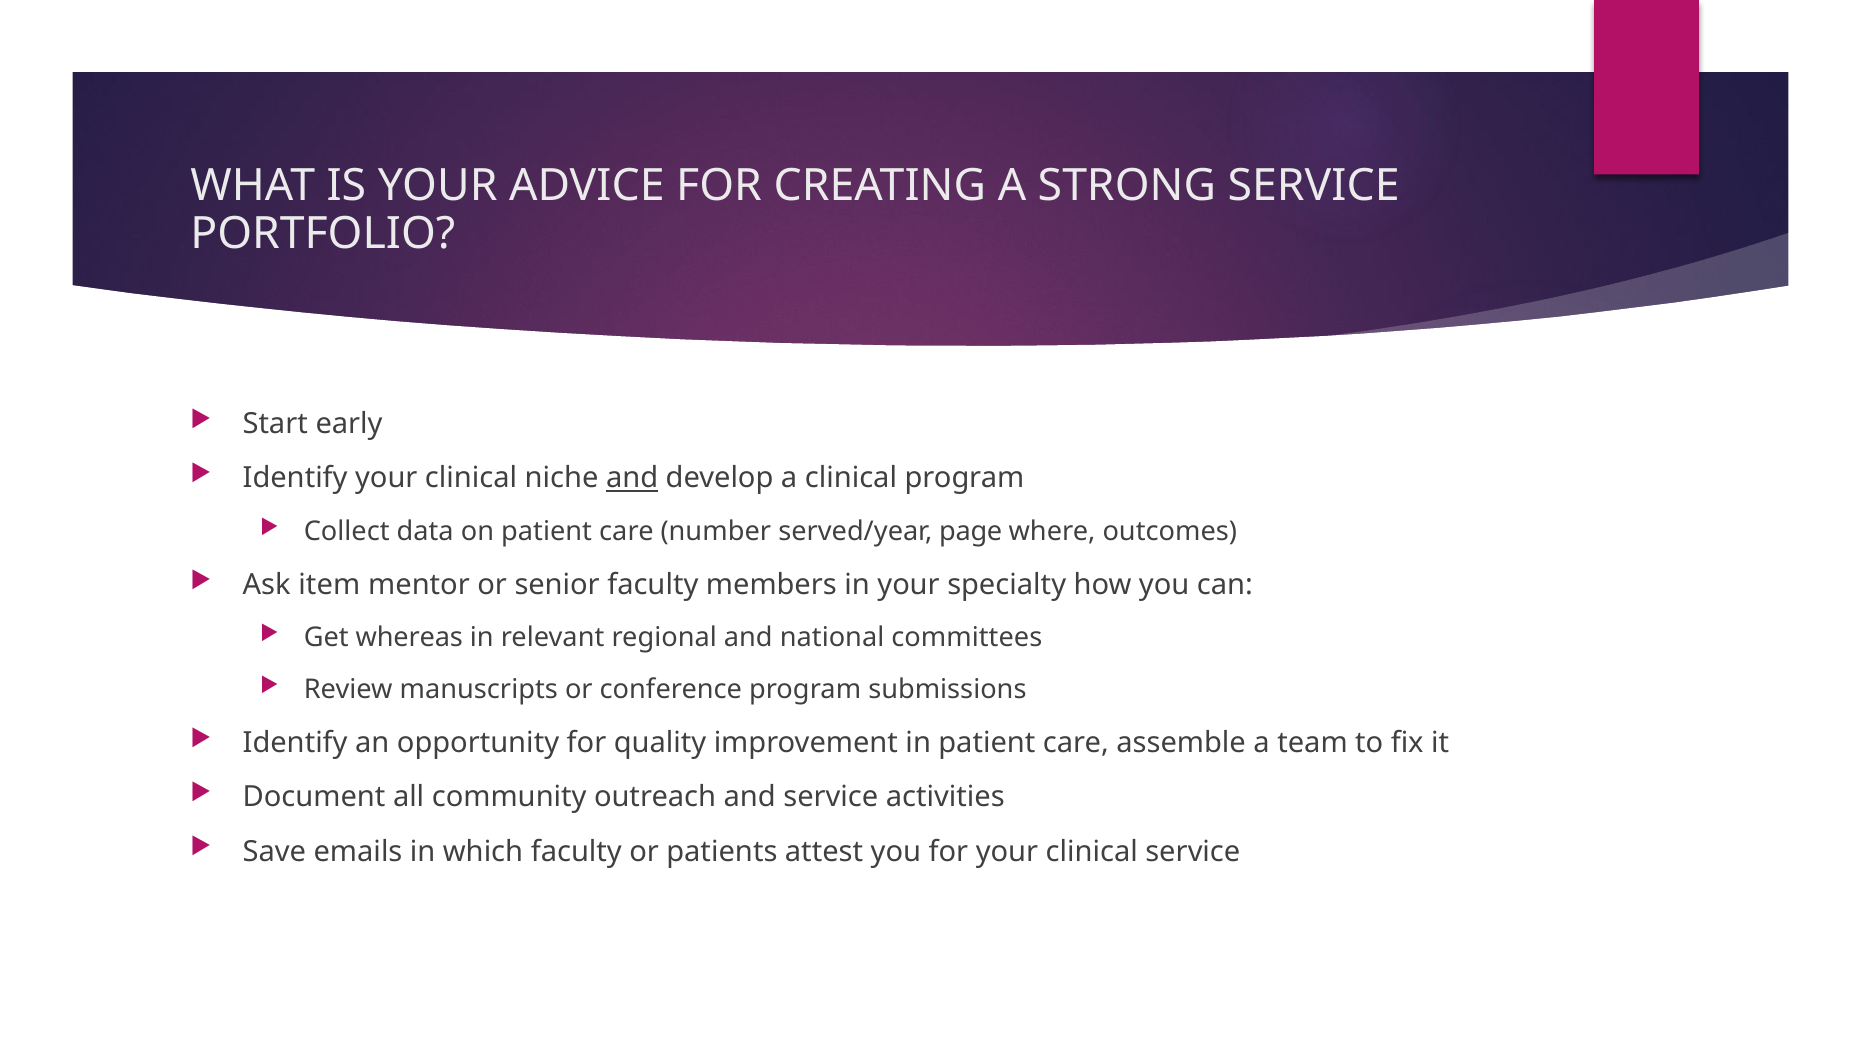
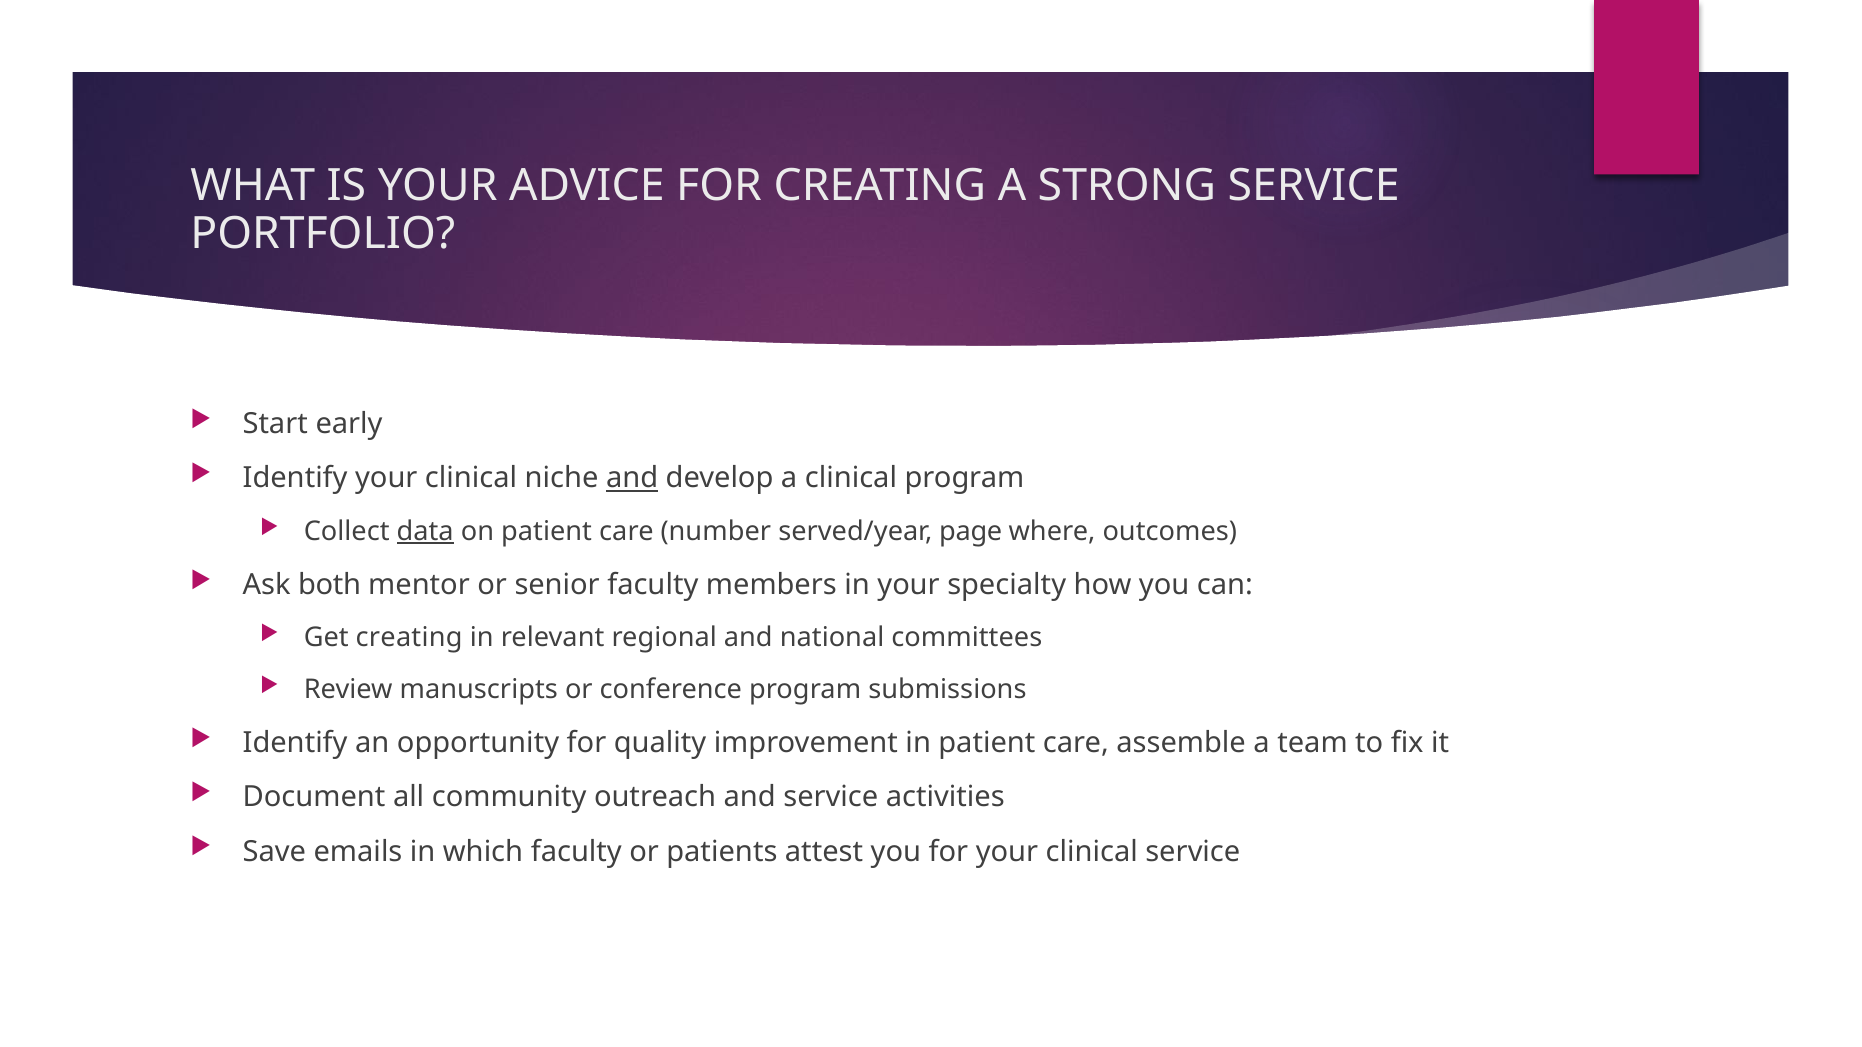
data underline: none -> present (425, 531)
item: item -> both (330, 585)
Get whereas: whereas -> creating (409, 638)
